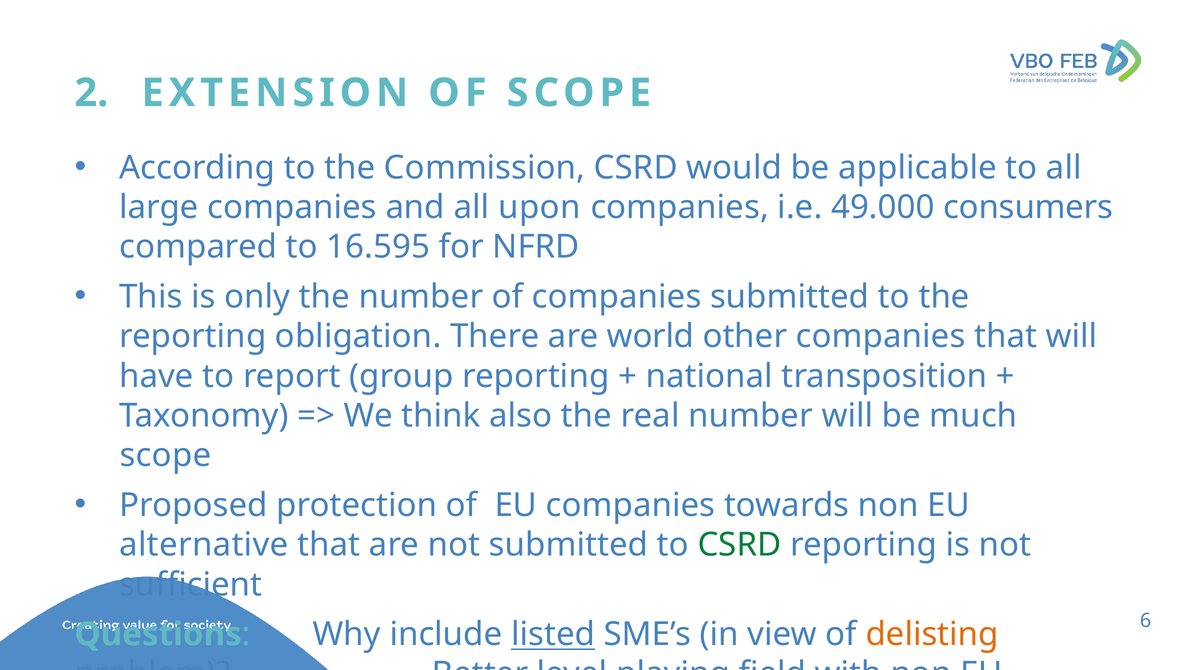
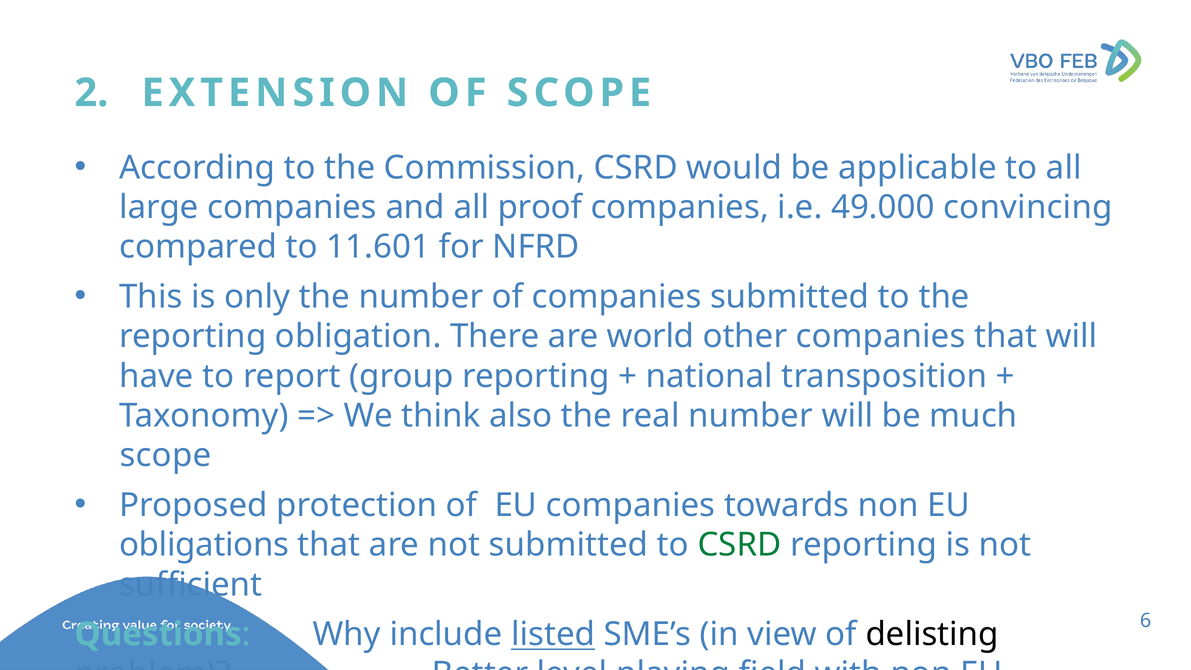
upon: upon -> proof (540, 207)
consumers: consumers -> convincing (1028, 207)
16.595: 16.595 -> 11.601 (378, 247)
alternative: alternative -> obligations (204, 545)
delisting colour: orange -> black (932, 634)
